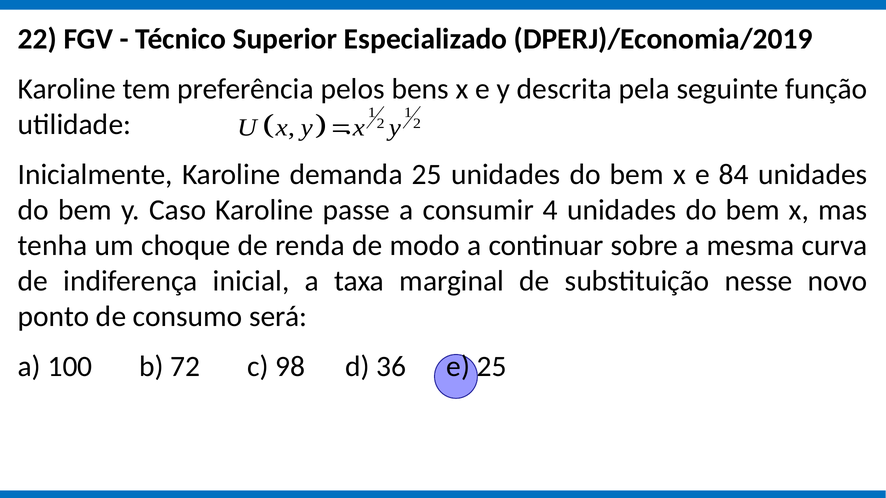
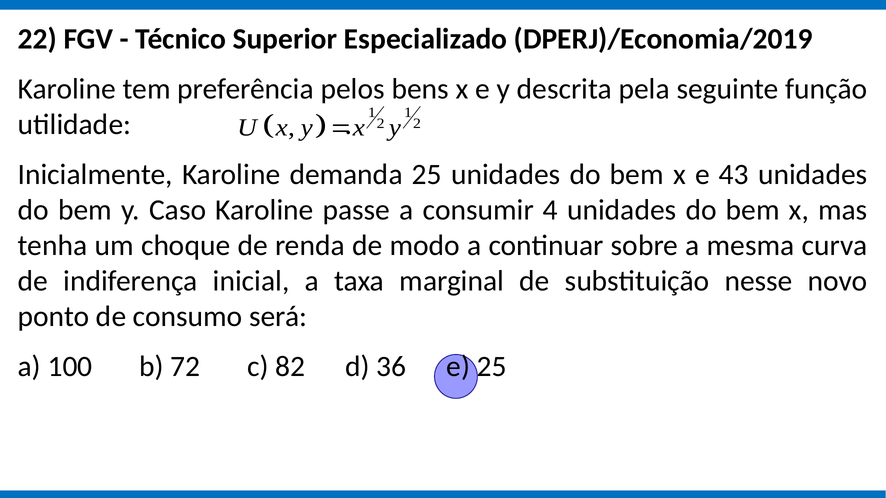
84: 84 -> 43 (734, 175)
98: 98 -> 82 (290, 367)
